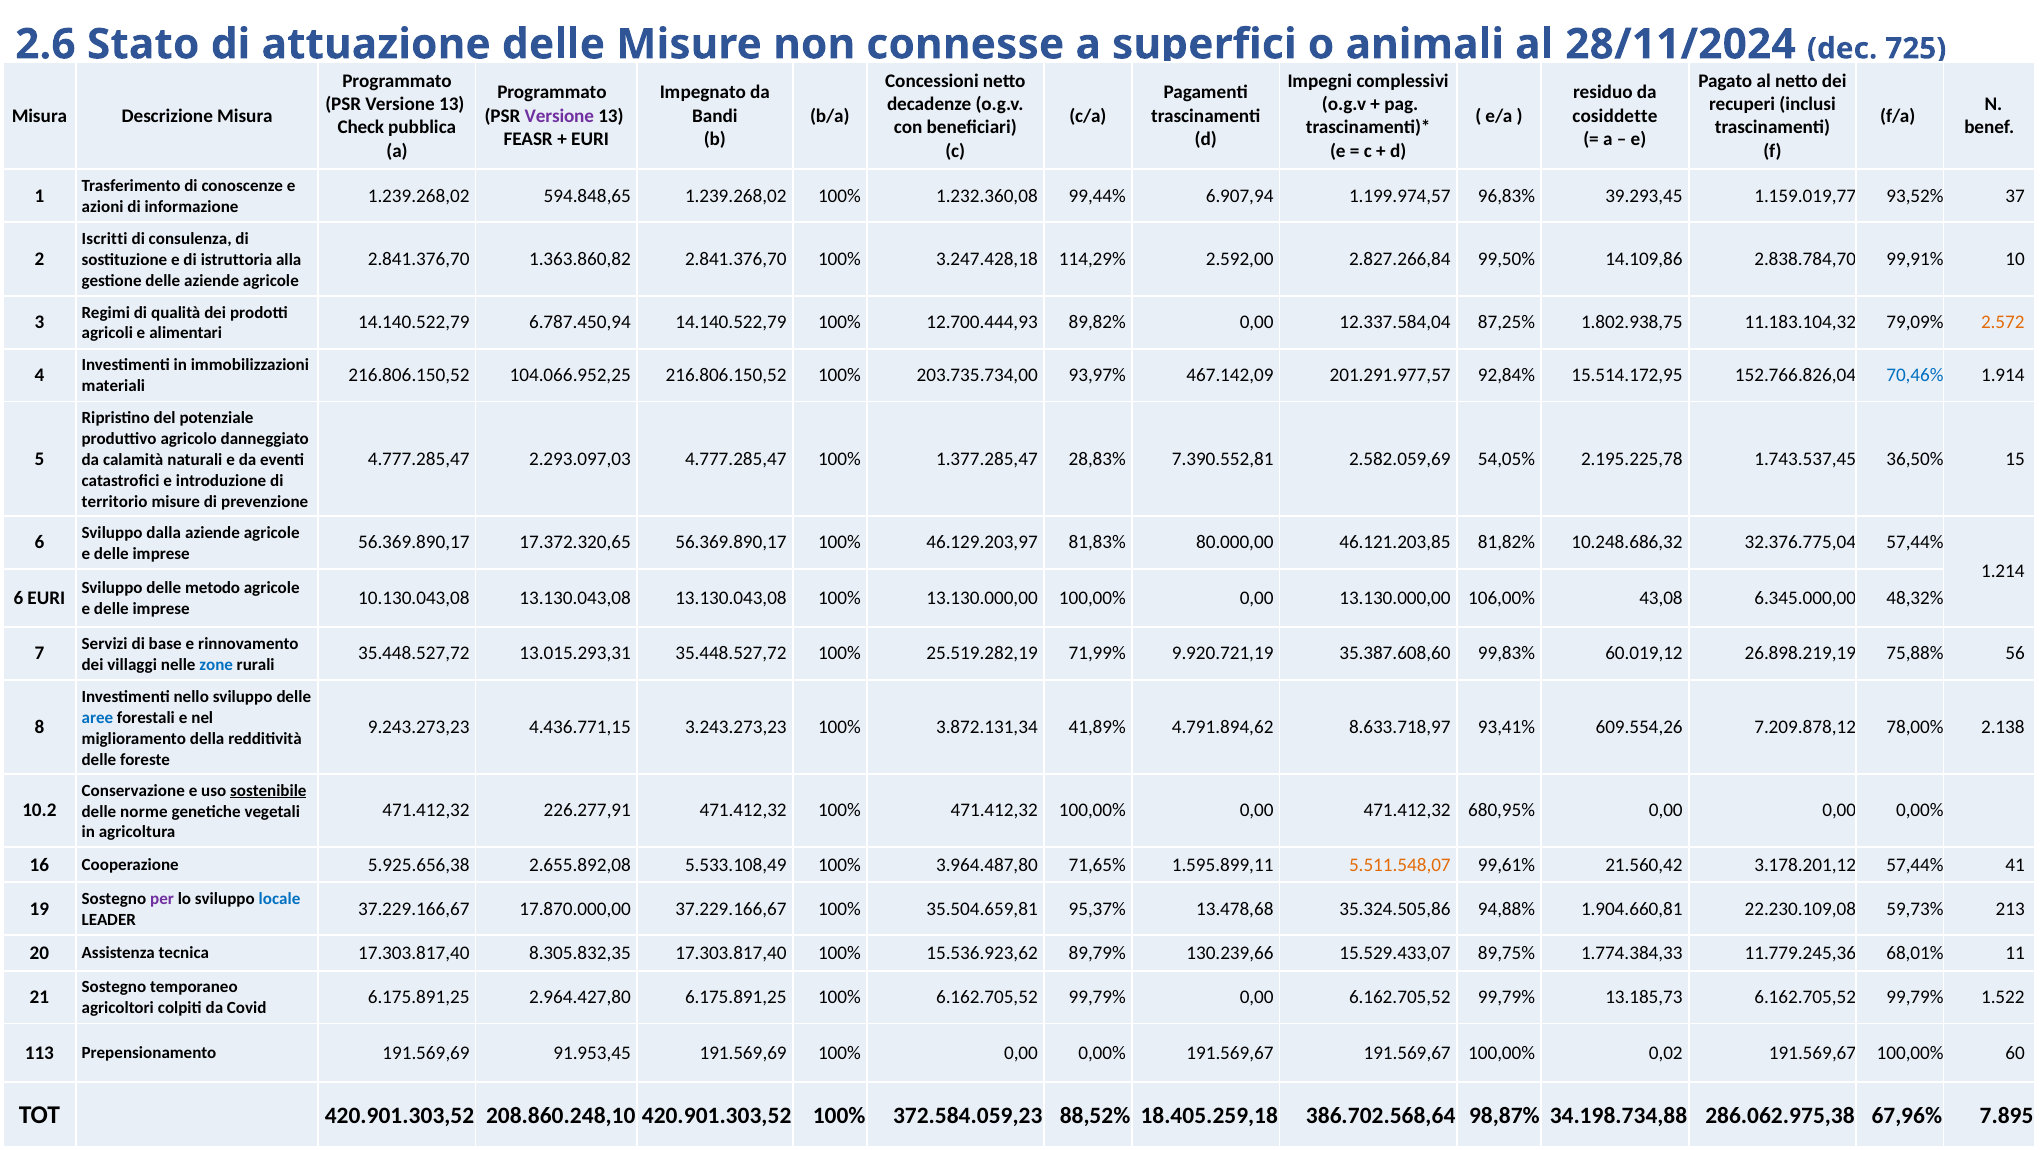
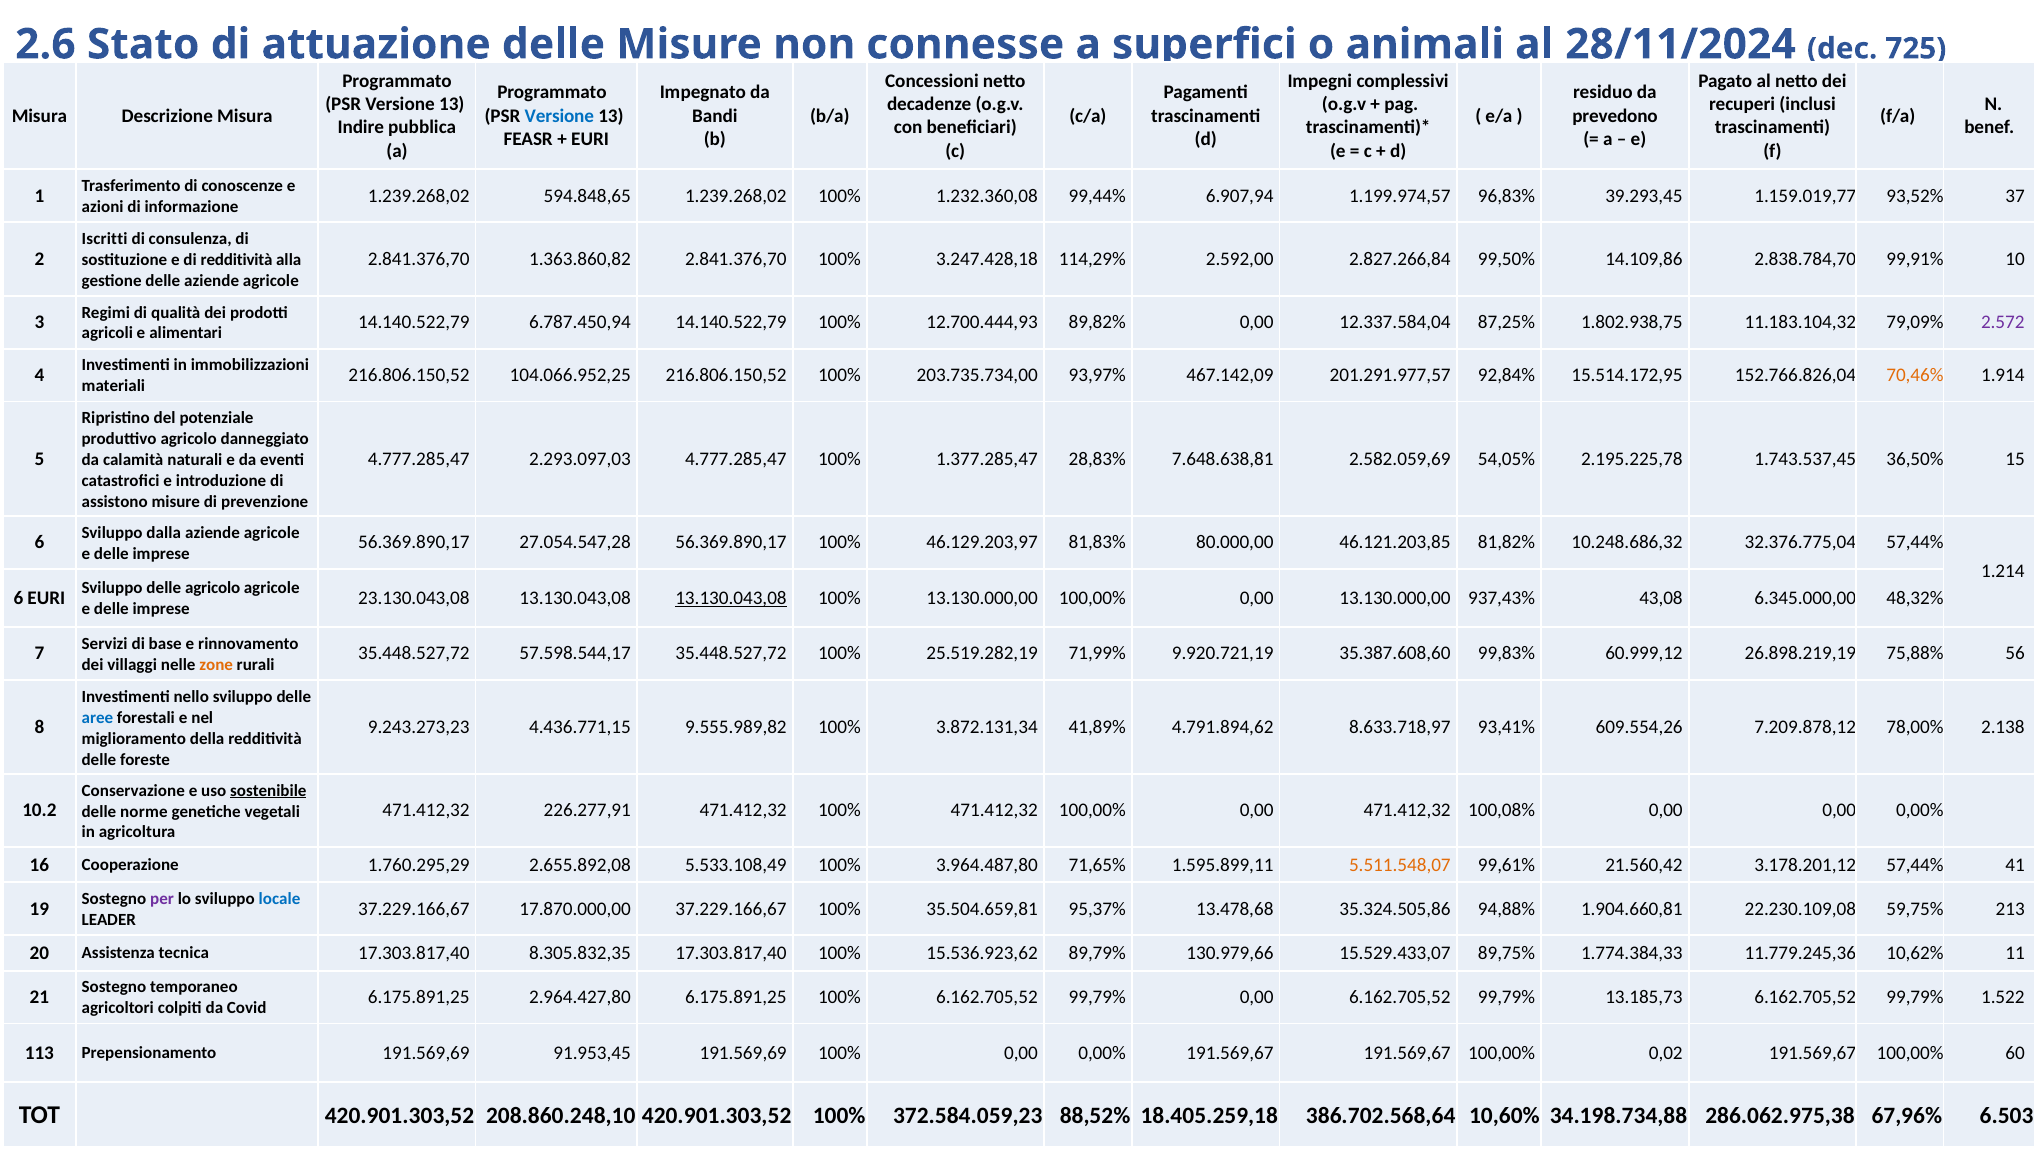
Versione colour: purple -> blue (559, 116)
cosiddette: cosiddette -> prevedono (1615, 116)
Check: Check -> Indire (361, 128)
di istruttoria: istruttoria -> redditività (237, 260)
2.572 colour: orange -> purple (2003, 322)
70,46% colour: blue -> orange (1915, 375)
7.390.552,81: 7.390.552,81 -> 7.648.638,81 (1223, 459)
territorio: territorio -> assistono (115, 502)
17.372.320,65: 17.372.320,65 -> 27.054.547,28 (575, 542)
delle metodo: metodo -> agricolo (213, 587)
10.130.043,08: 10.130.043,08 -> 23.130.043,08 (414, 598)
13.130.043,08 underline: none -> present (731, 598)
106,00%: 106,00% -> 937,43% (1502, 598)
13.015.293,31: 13.015.293,31 -> 57.598.544,17 (575, 654)
60.019,12: 60.019,12 -> 60.999,12 (1644, 654)
zone colour: blue -> orange (216, 665)
3.243.273,23: 3.243.273,23 -> 9.555.989,82 (736, 727)
680,95%: 680,95% -> 100,08% (1502, 810)
5.925.656,38: 5.925.656,38 -> 1.760.295,29 (419, 865)
59,73%: 59,73% -> 59,75% (1915, 909)
130.239,66: 130.239,66 -> 130.979,66 (1230, 953)
68,01%: 68,01% -> 10,62% (1915, 953)
98,87%: 98,87% -> 10,60% (1504, 1115)
7.895: 7.895 -> 6.503 (2007, 1115)
